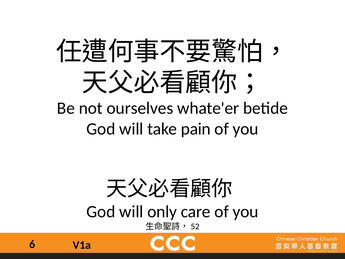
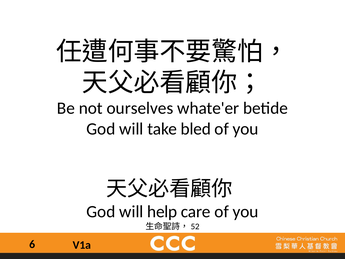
pain: pain -> bled (196, 129)
only: only -> help (162, 211)
